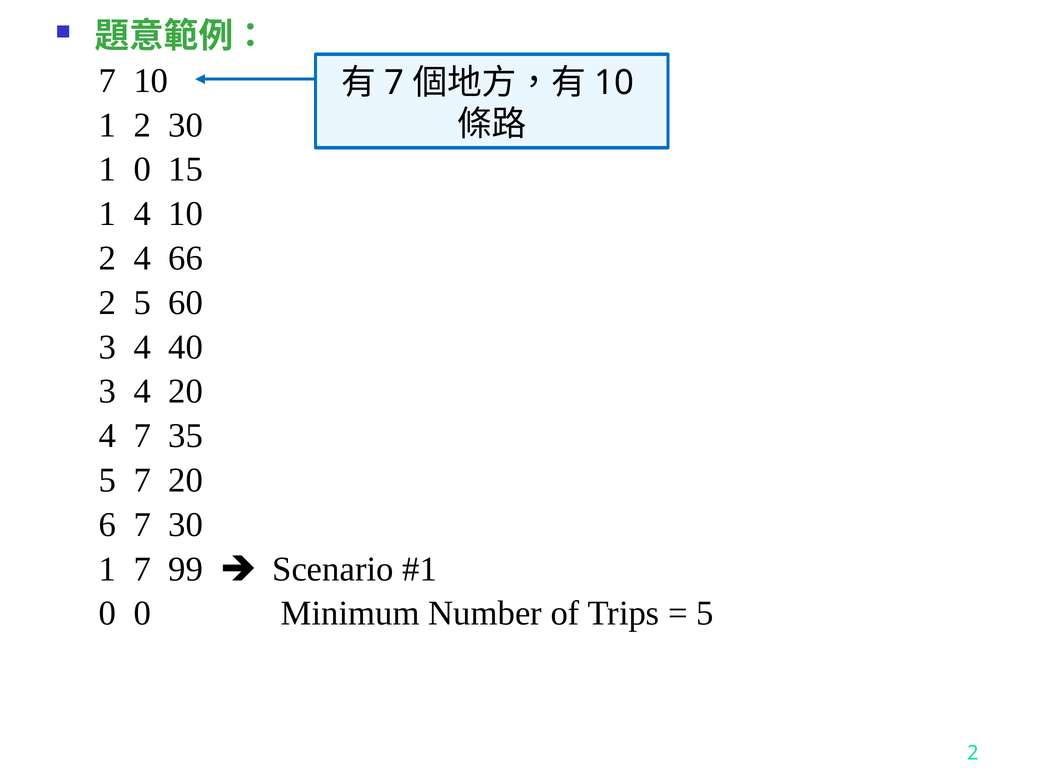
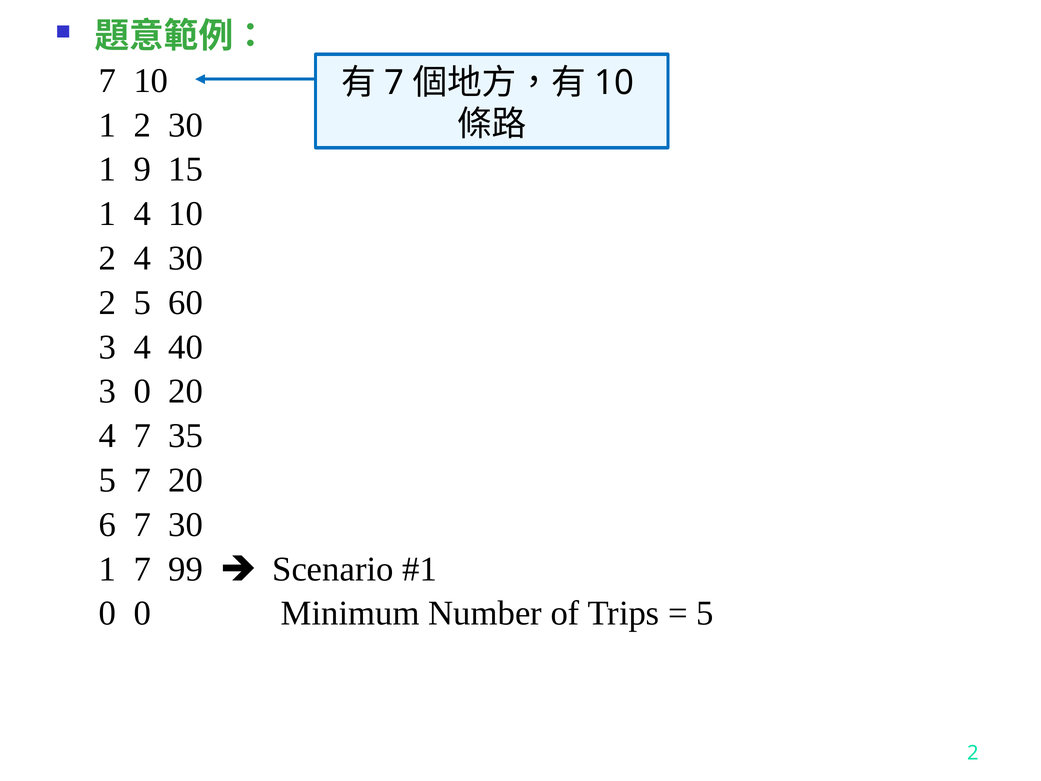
1 0: 0 -> 9 (142, 169)
4 66: 66 -> 30 (186, 258)
4: 4 -> 0 (142, 391)
